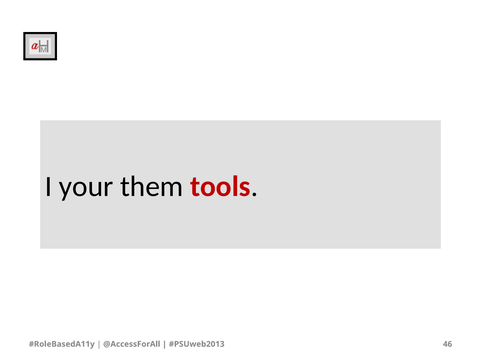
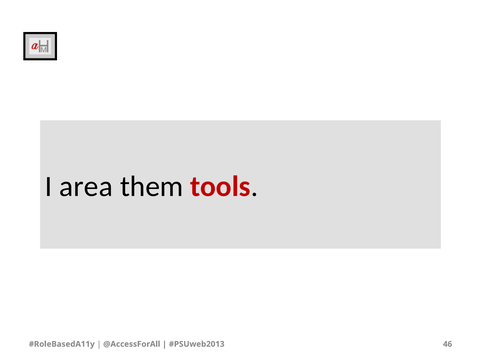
your: your -> area (86, 186)
